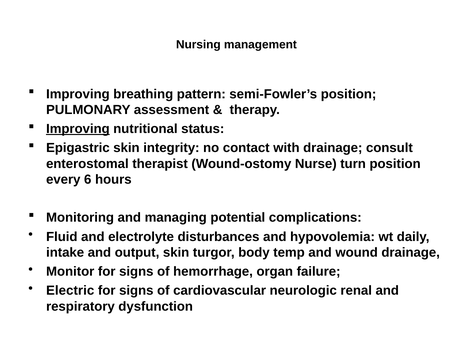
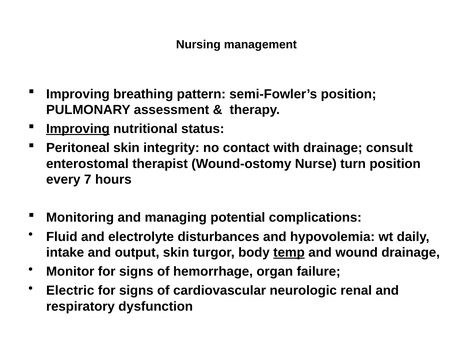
Epigastric: Epigastric -> Peritoneal (78, 148)
6: 6 -> 7 (88, 179)
temp underline: none -> present (289, 252)
